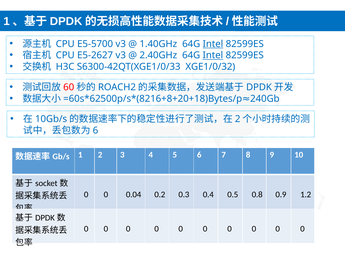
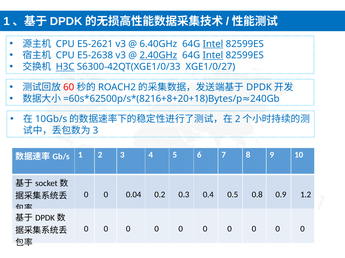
E5-5700: E5-5700 -> E5-2621 (95, 44)
1.40GHz: 1.40GHz -> 6.40GHz (158, 44)
E5-2627: E5-2627 -> E5-2638 (95, 55)
2.40GHz underline: none -> present (158, 55)
H3C underline: none -> present (65, 67)
XGE1/0/32: XGE1/0/32 -> XGE1/0/27 (210, 67)
6: 6 -> 3 (95, 131)
